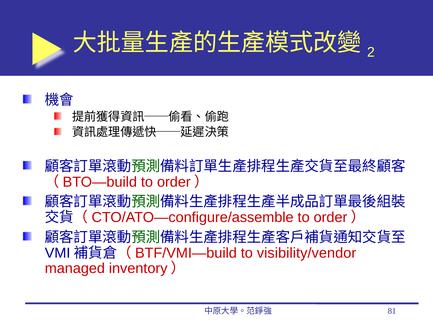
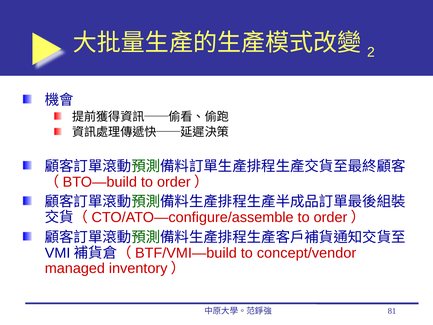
visibility/vendor: visibility/vendor -> concept/vendor (307, 253)
